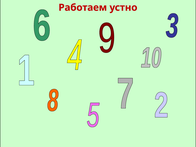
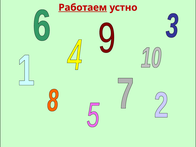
Работаем underline: none -> present (83, 8)
